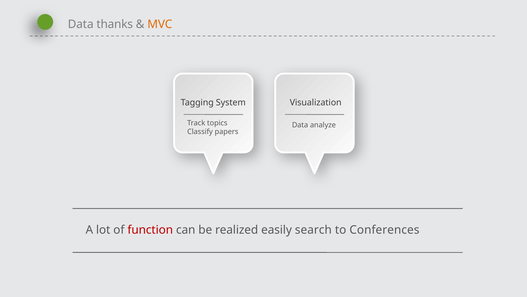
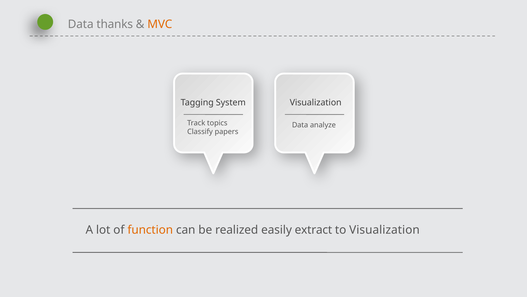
function colour: red -> orange (150, 230)
search: search -> extract (313, 230)
to Conferences: Conferences -> Visualization (384, 230)
